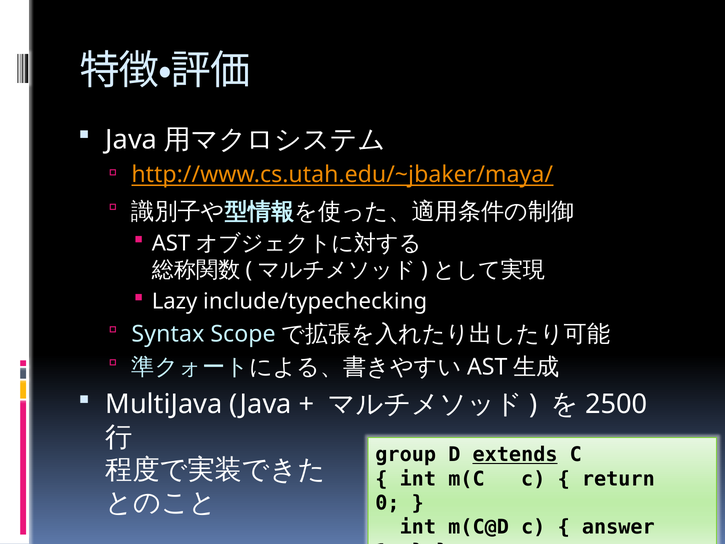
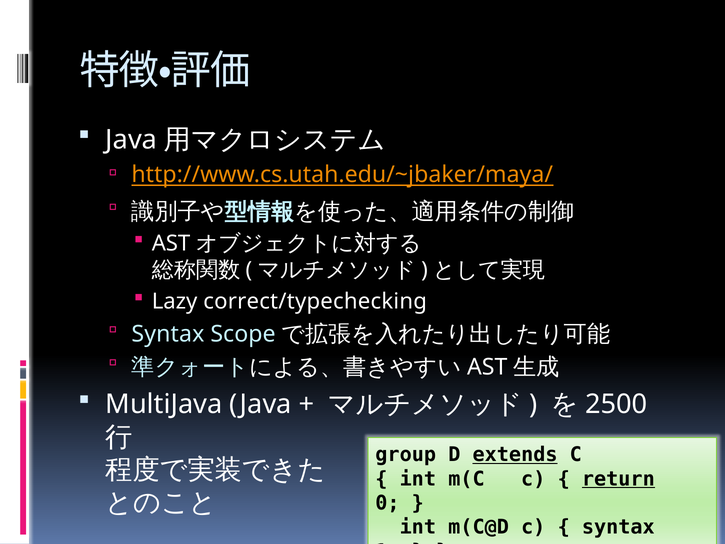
include/typechecking: include/typechecking -> correct/typechecking (315, 301)
return underline: none -> present (618, 479)
answer: answer -> syntax (618, 527)
